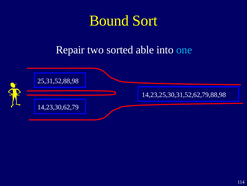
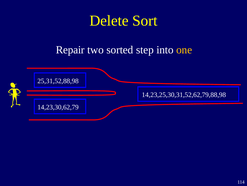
Bound: Bound -> Delete (109, 21)
able: able -> step (145, 50)
one colour: light blue -> yellow (184, 50)
